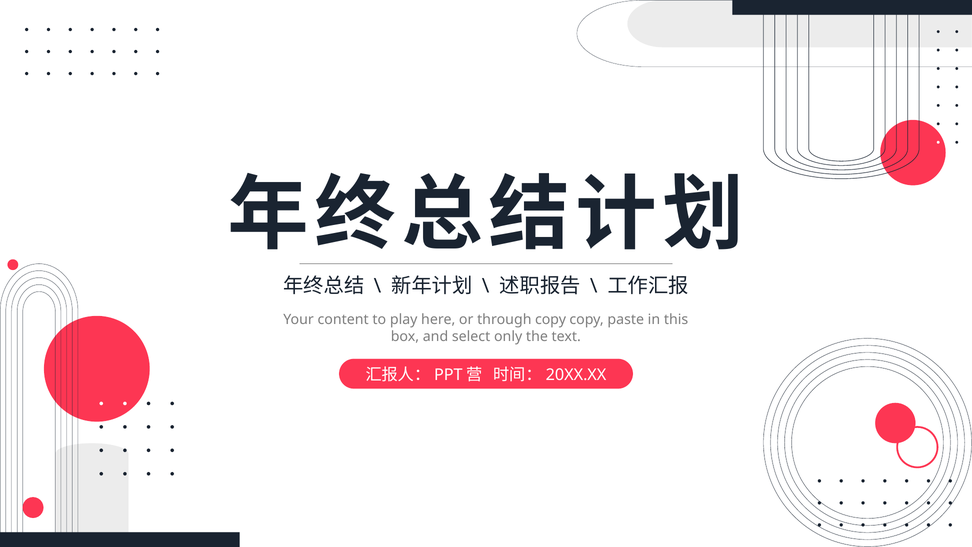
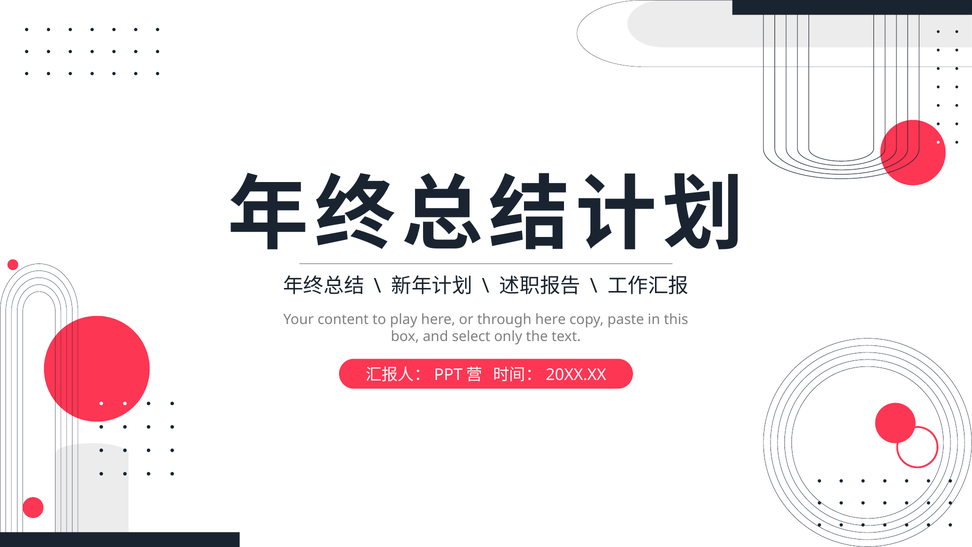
through copy: copy -> here (550, 319)
